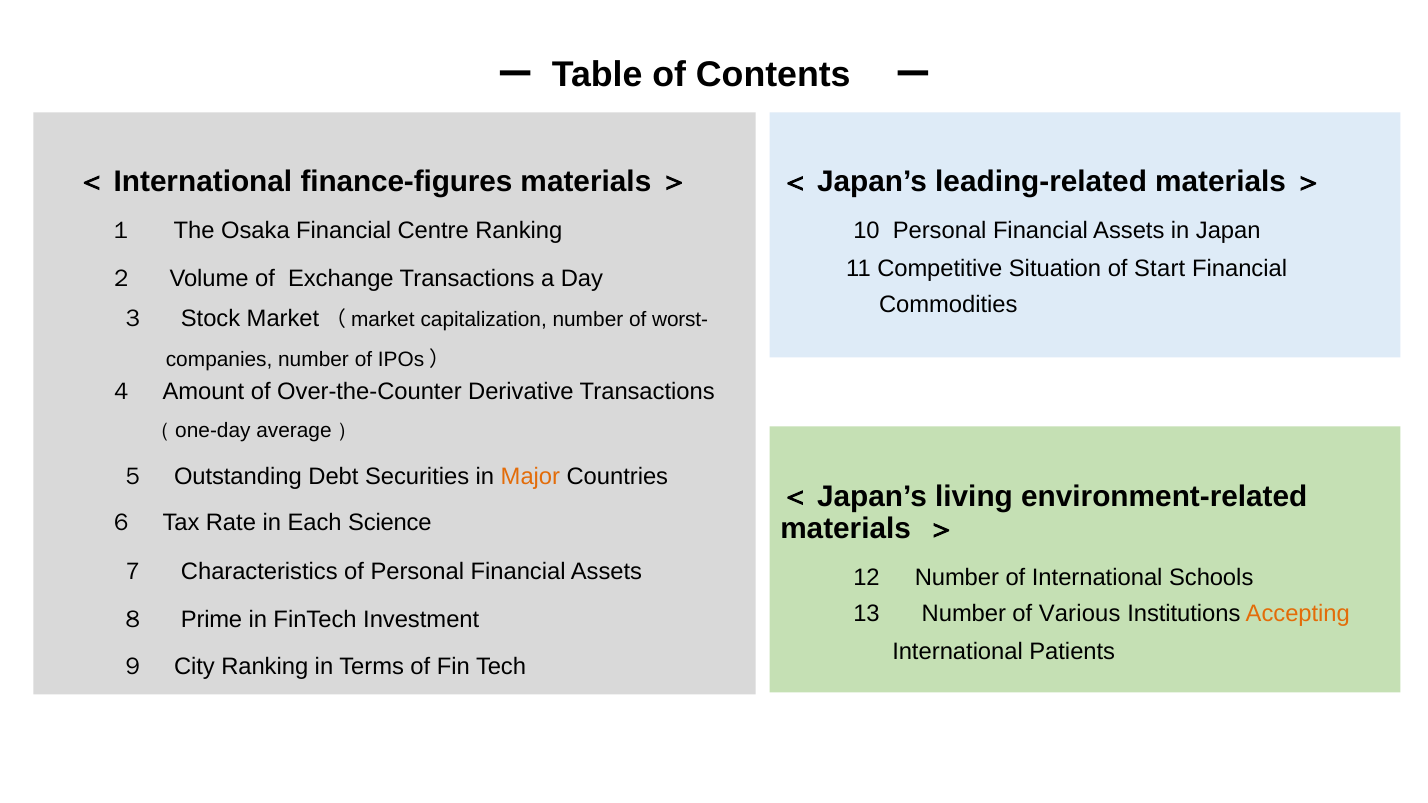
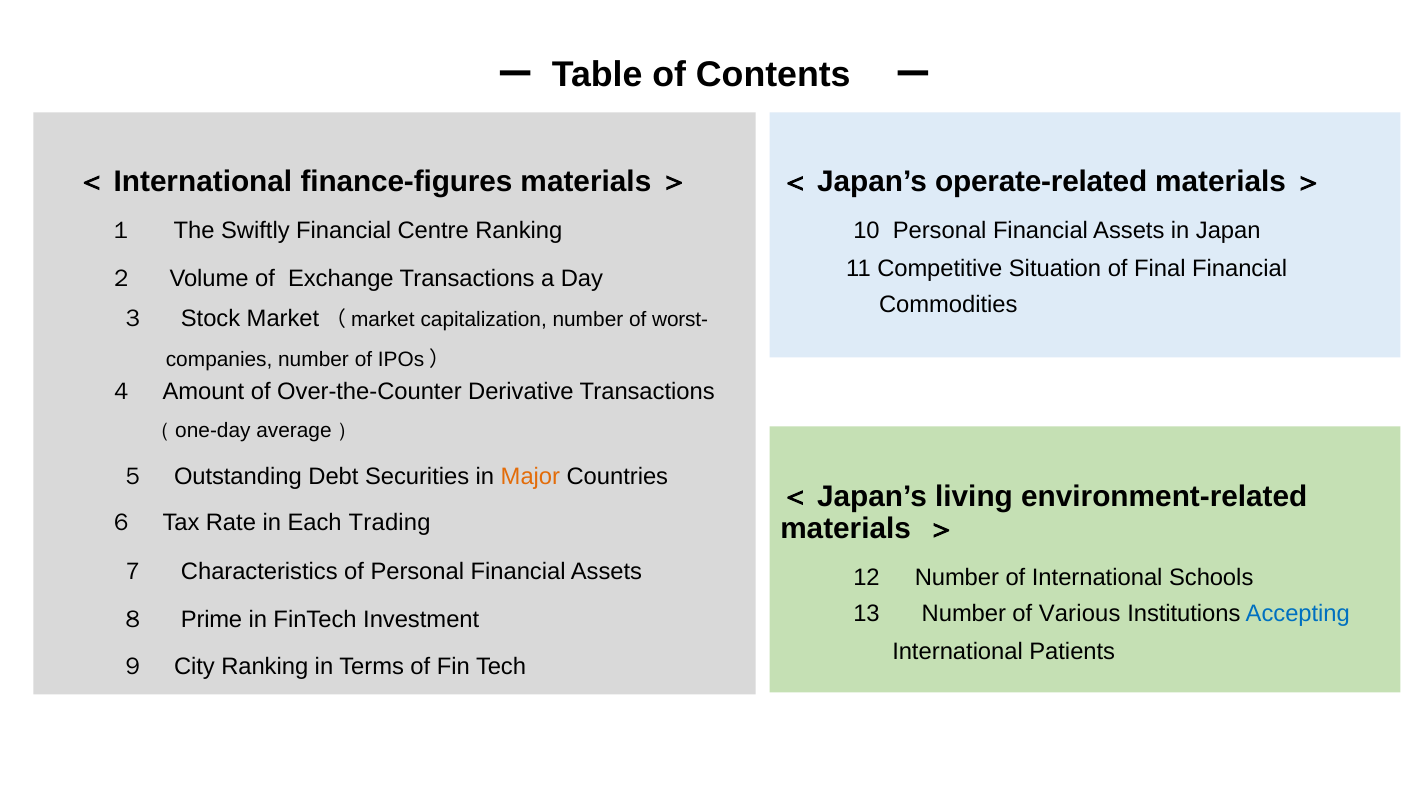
leading-related: leading-related -> operate-related (1041, 182)
Osaka: Osaka -> Swiftly (255, 231)
Start: Start -> Final (1160, 269)
Science: Science -> Trading (390, 523)
Accepting colour: orange -> blue (1298, 614)
